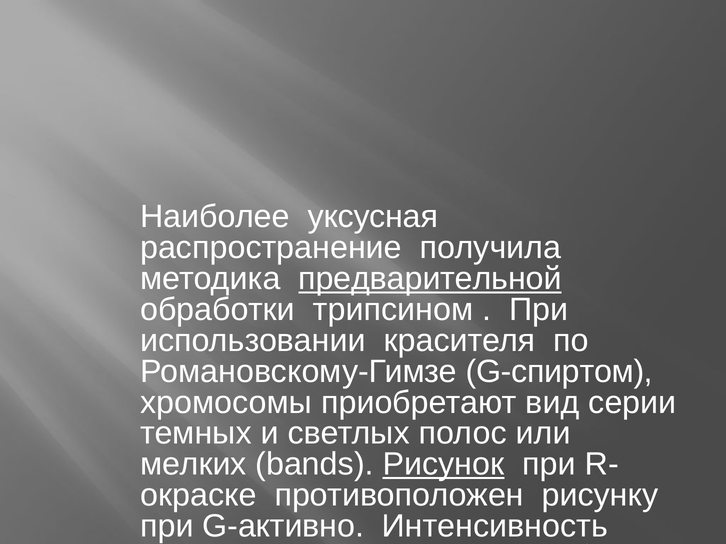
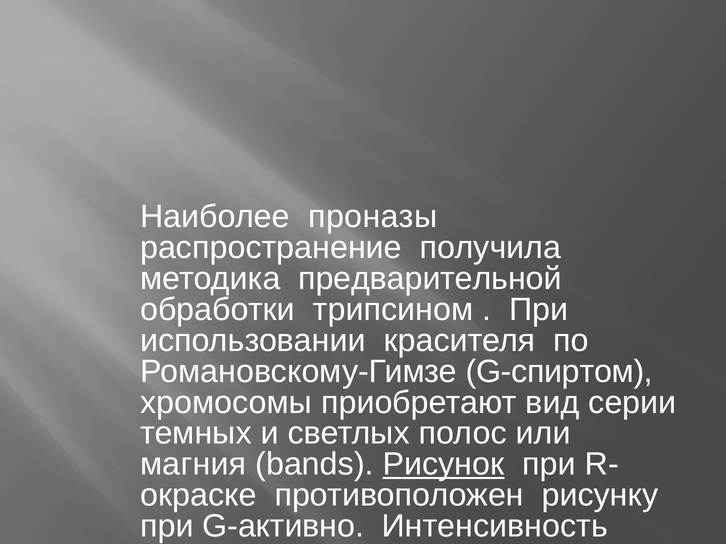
уксусная: уксусная -> проназы (373, 217)
предварительной underline: present -> none (430, 279)
мелких: мелких -> магния (193, 465)
